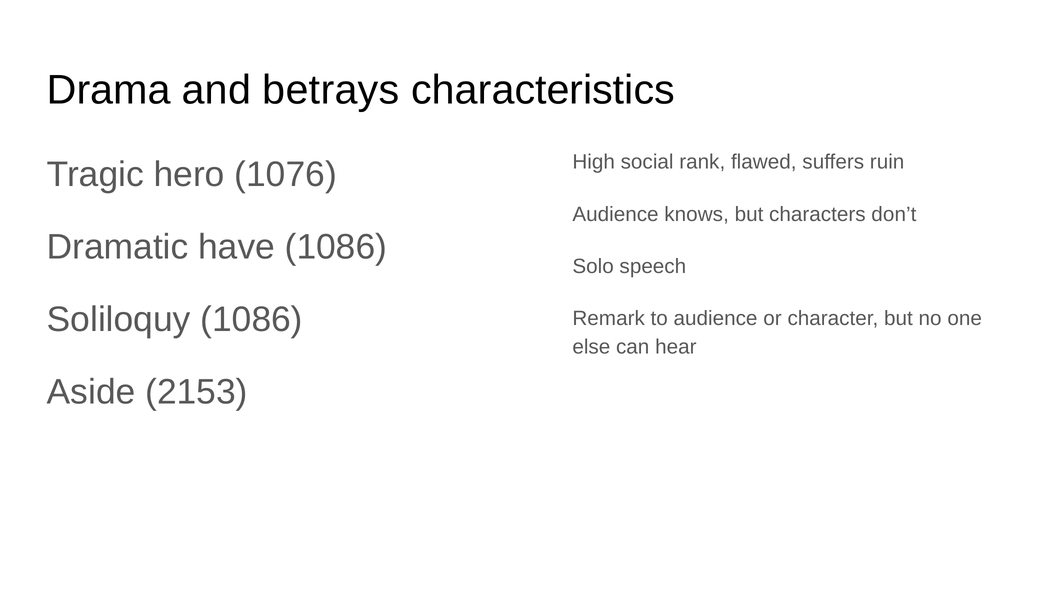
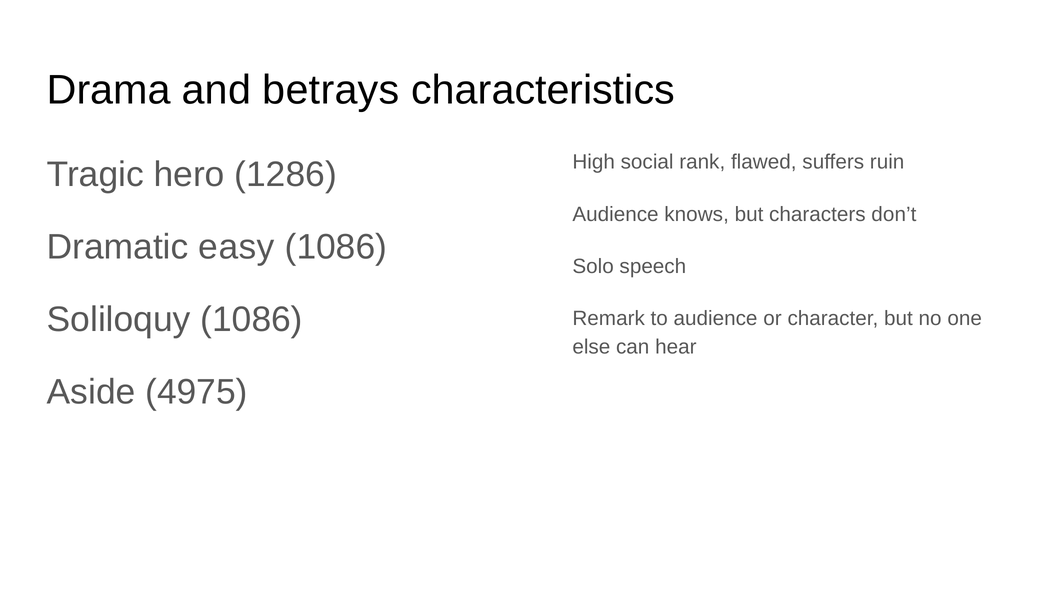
1076: 1076 -> 1286 (286, 175)
have: have -> easy (236, 247)
2153: 2153 -> 4975 (196, 392)
